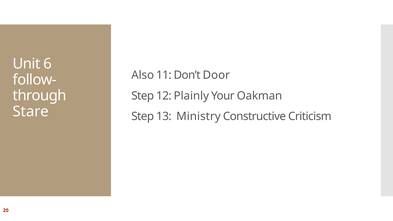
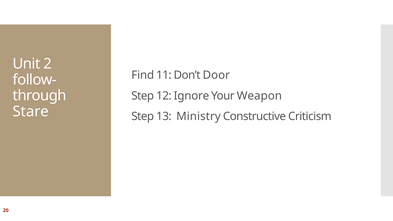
6: 6 -> 2 (48, 64)
Also: Also -> Find (143, 75)
Plainly: Plainly -> Ignore (191, 96)
Oakman: Oakman -> Weapon (259, 96)
